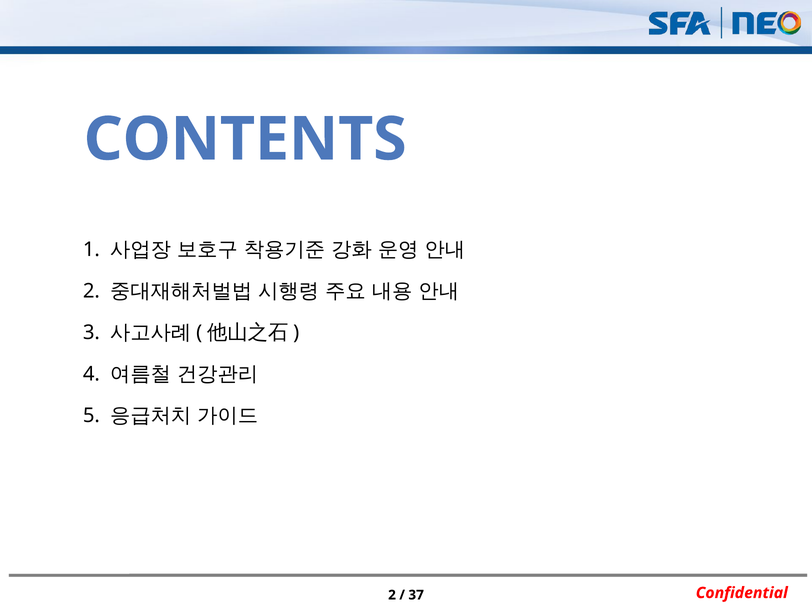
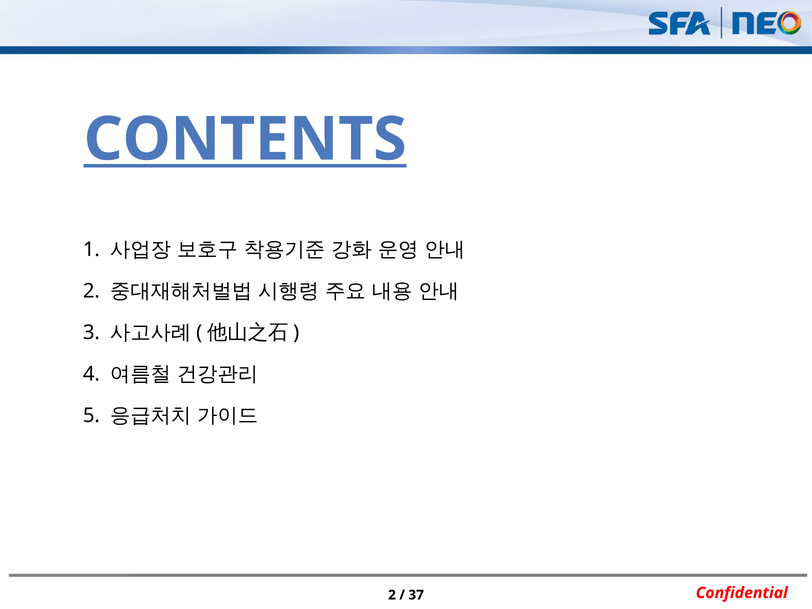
CONTENTS underline: none -> present (245, 139)
